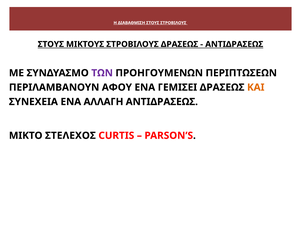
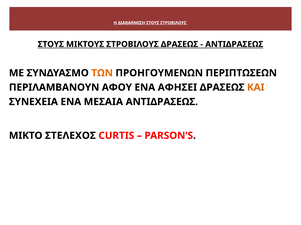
ΤΩΝ colour: purple -> orange (102, 73)
ΓΕΜΙΣΕΙ: ΓΕΜΙΣΕΙ -> ΑΦΗΣΕΙ (177, 88)
ΑΛΛΑΓΗ: ΑΛΛΑΓΗ -> ΜΕΣΑΙΑ (103, 102)
